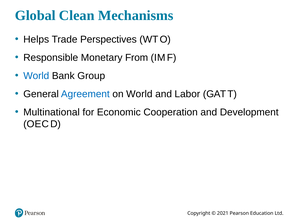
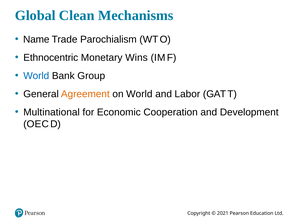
Helps: Helps -> Name (36, 39)
Perspectives: Perspectives -> Parochialism (108, 39)
Responsible: Responsible -> Ethnocentric (51, 58)
From: From -> Wins (136, 58)
Agreement colour: blue -> orange (85, 94)
